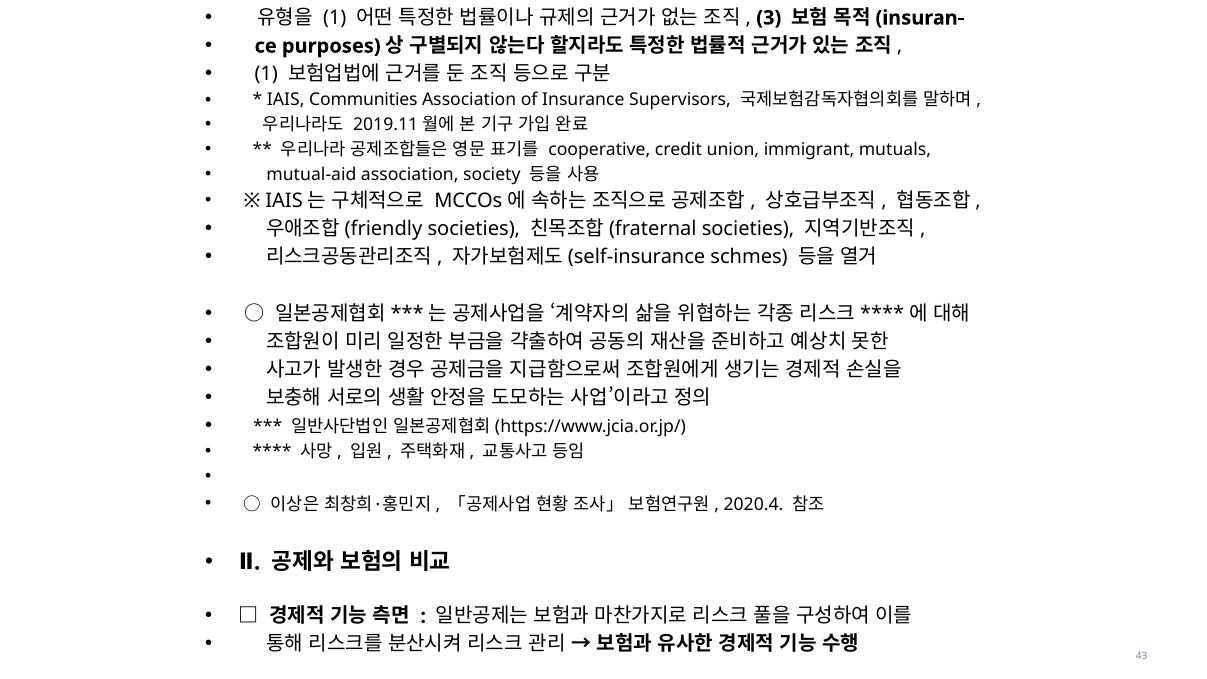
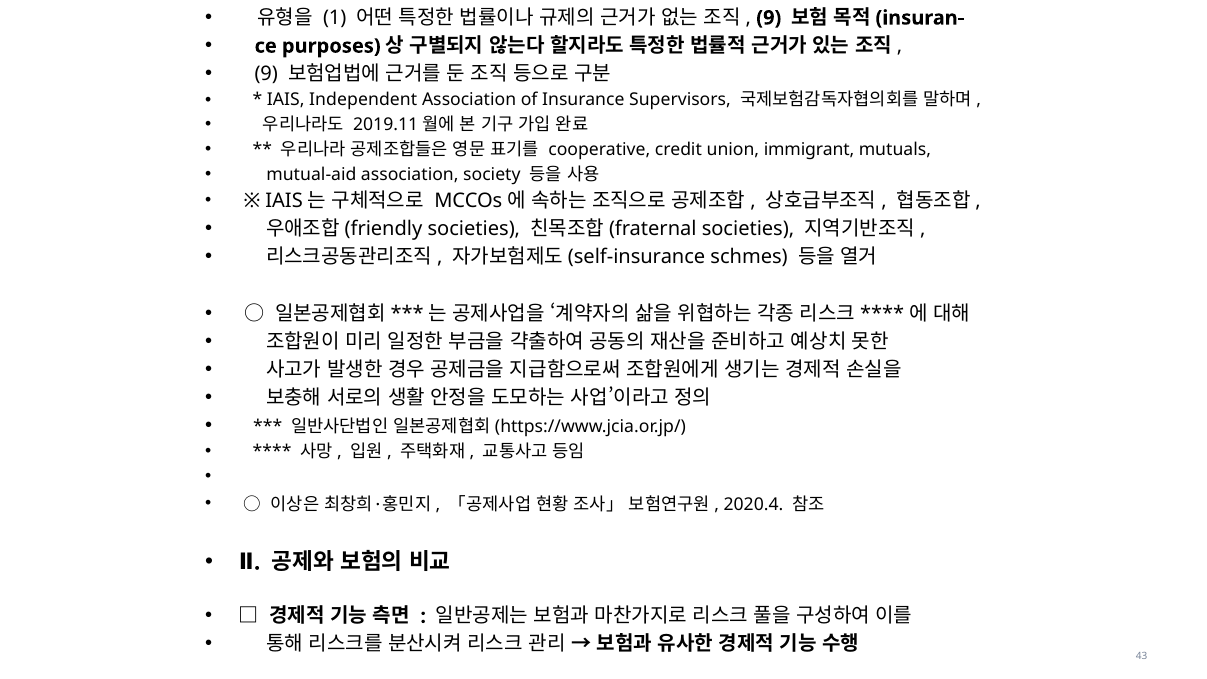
3: 3 -> 9 (769, 18)
1: 1 -> 9 (266, 74)
Communities: Communities -> Independent (363, 100)
